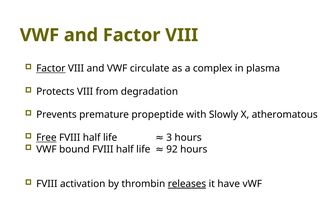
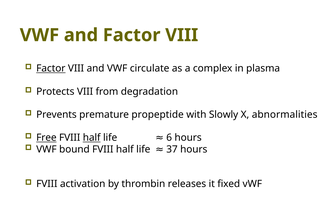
atheromatous: atheromatous -> abnormalities (285, 114)
half underline: none -> present (92, 137)
3: 3 -> 6 (169, 137)
92: 92 -> 37 (172, 149)
releases underline: present -> none (187, 183)
have: have -> fixed (229, 183)
